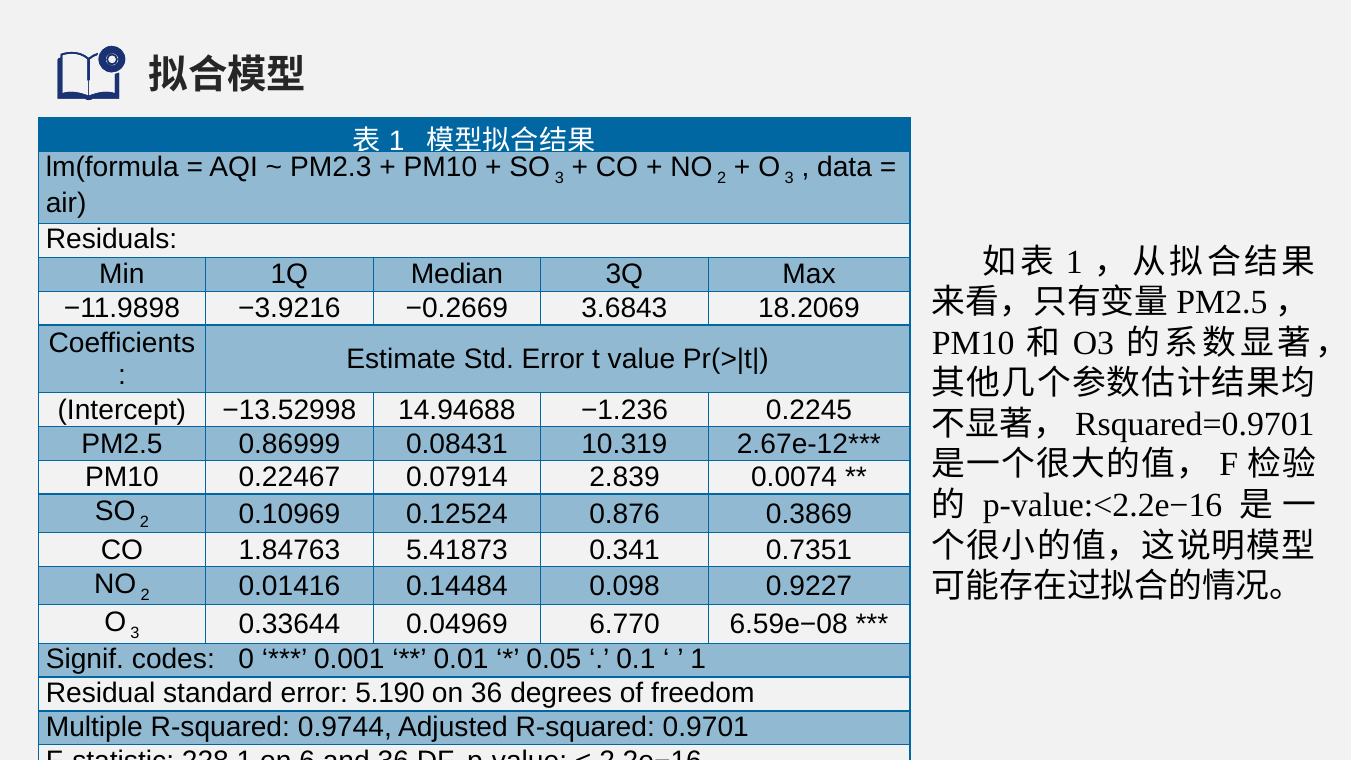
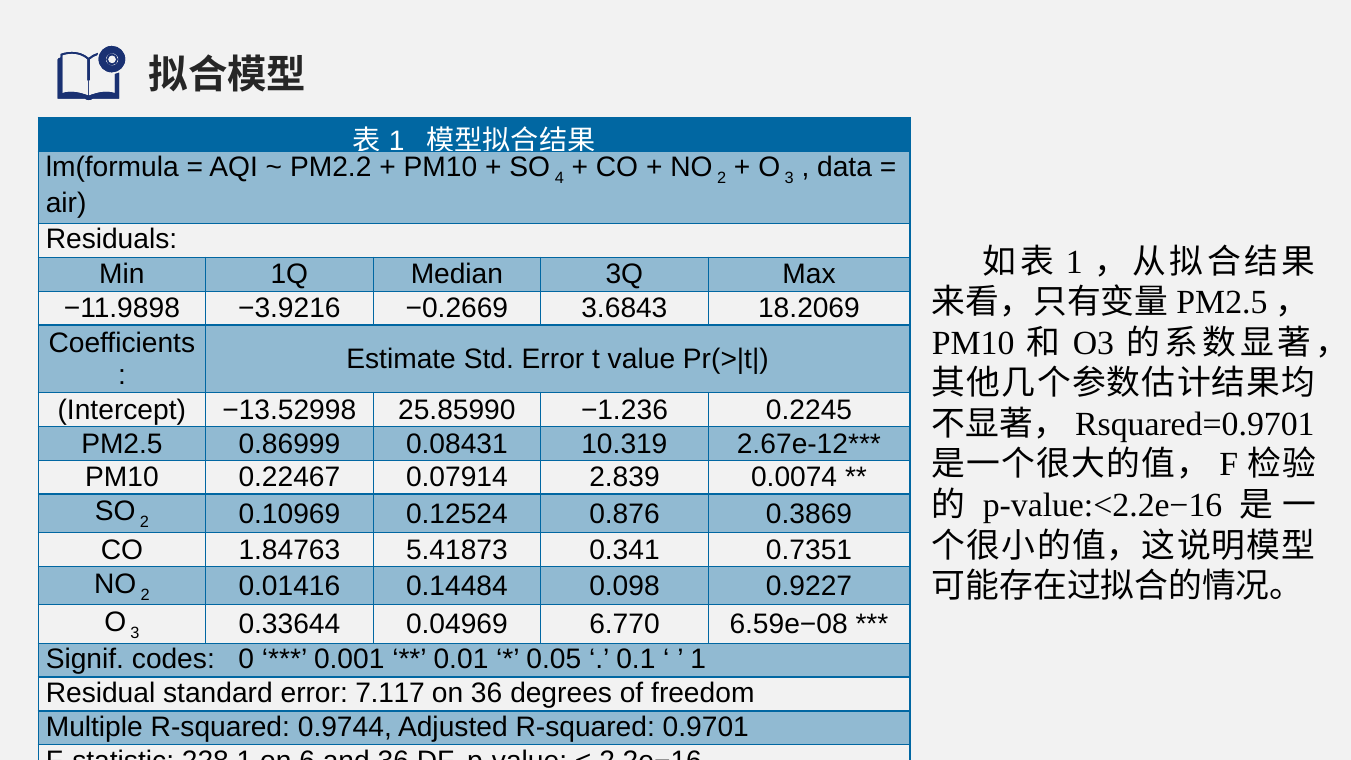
PM2.3: PM2.3 -> PM2.2 (331, 167)
SO 3: 3 -> 4 (559, 178)
14.94688: 14.94688 -> 25.85990 (457, 410)
5.190: 5.190 -> 7.117 (390, 693)
